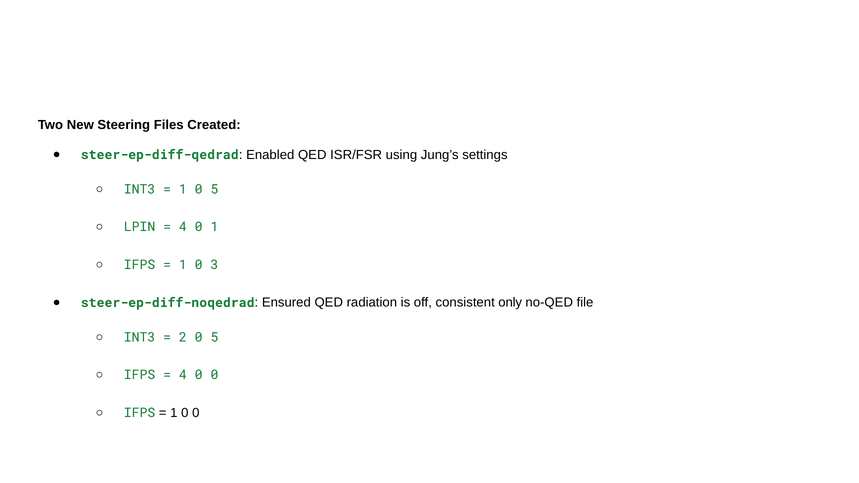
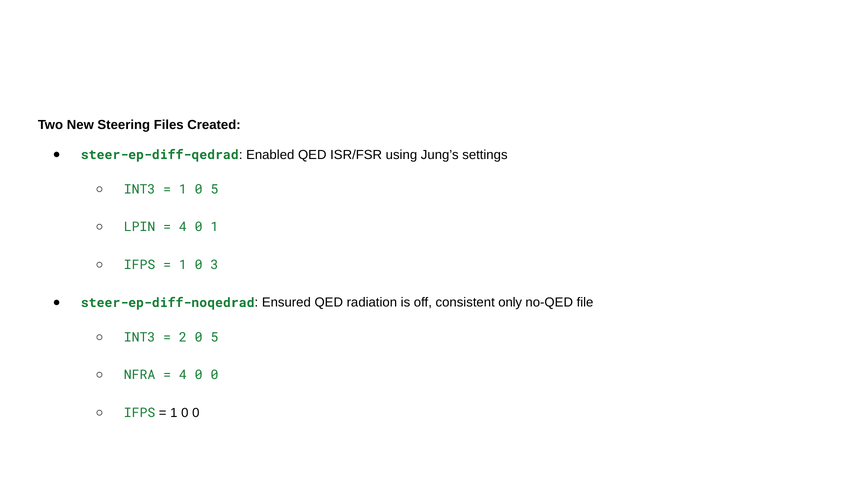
IFPS: IFPS -> NFRA (140, 375)
